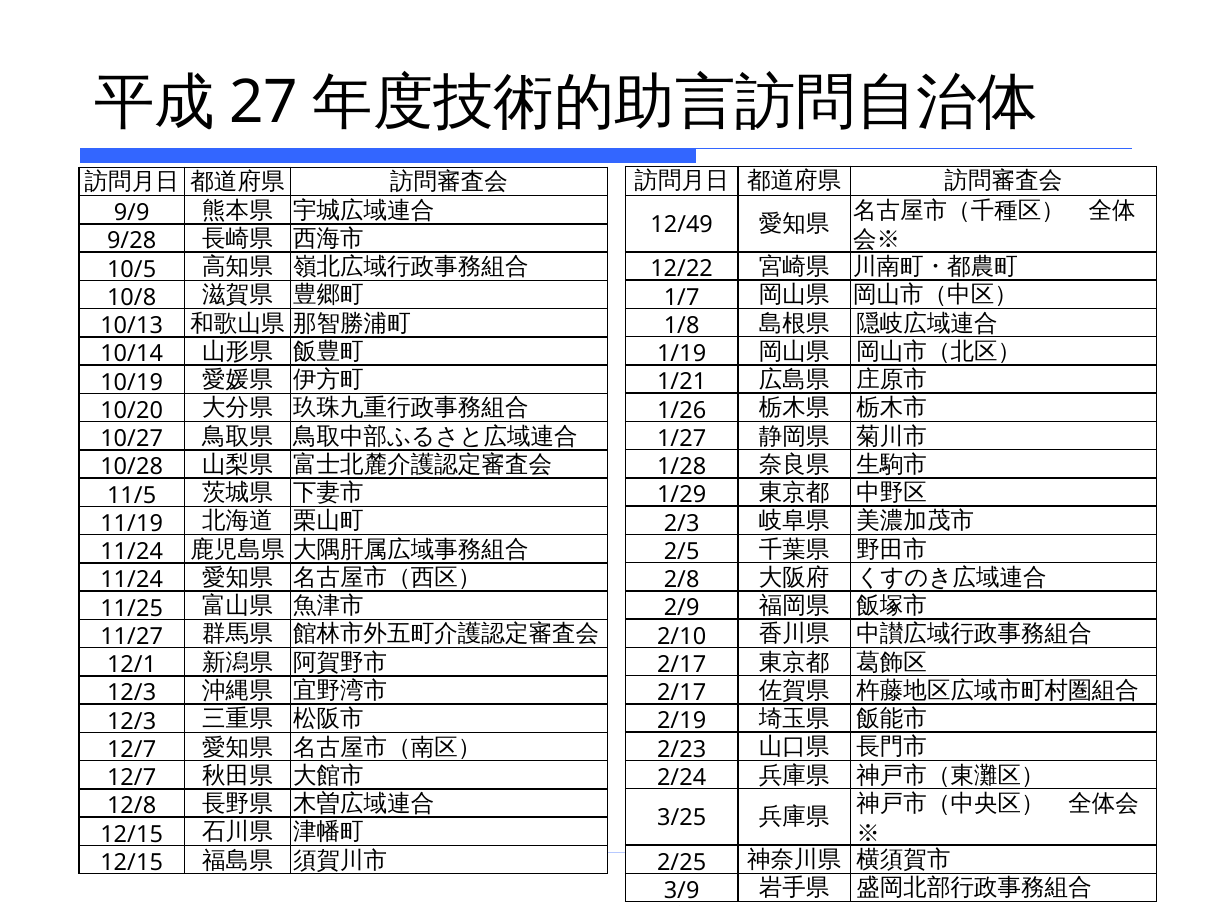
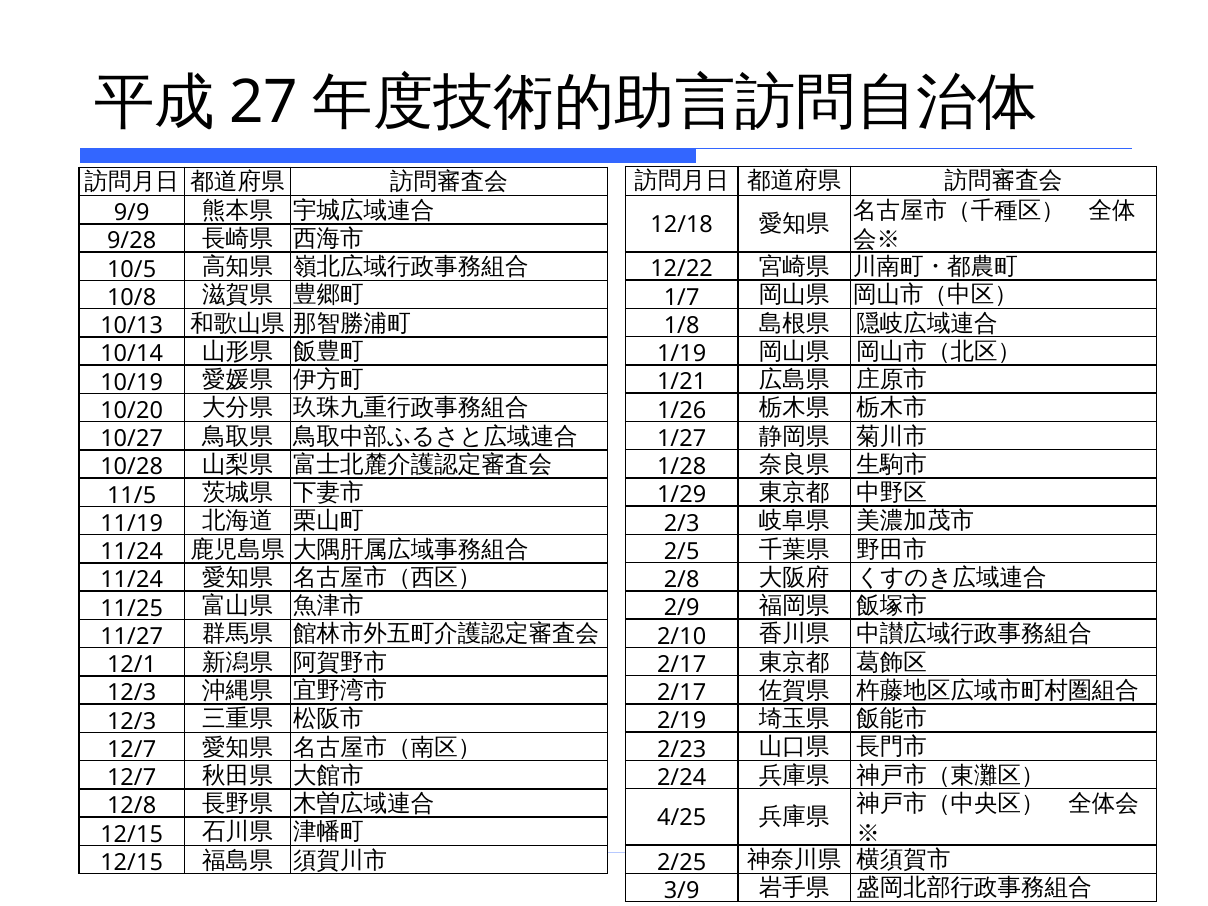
12/49: 12/49 -> 12/18 (682, 225)
3/25: 3/25 -> 4/25 (682, 818)
